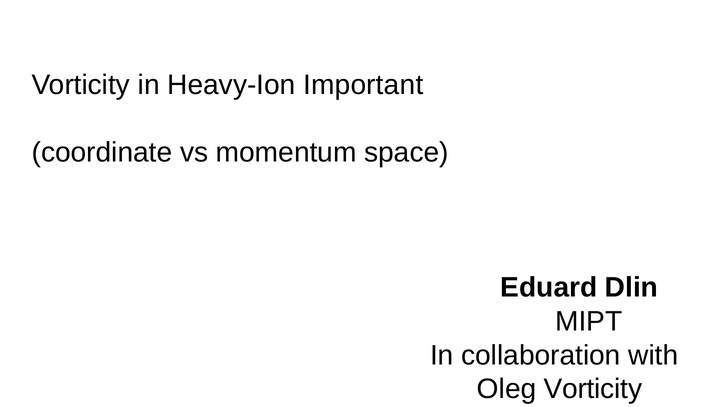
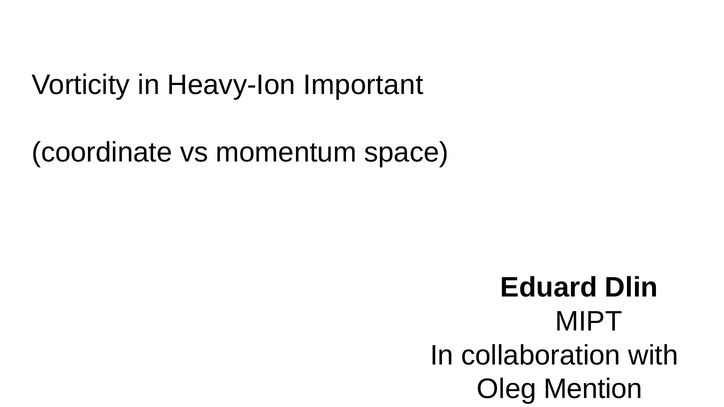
Oleg Vorticity: Vorticity -> Mention (593, 389)
